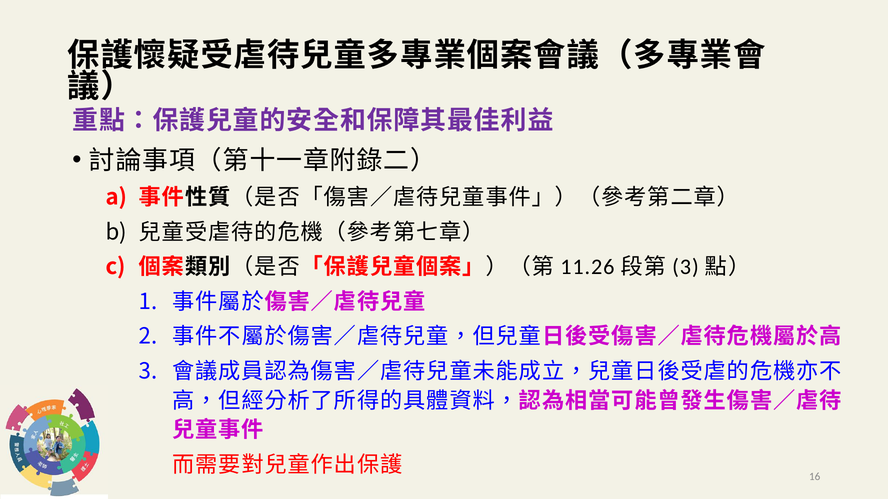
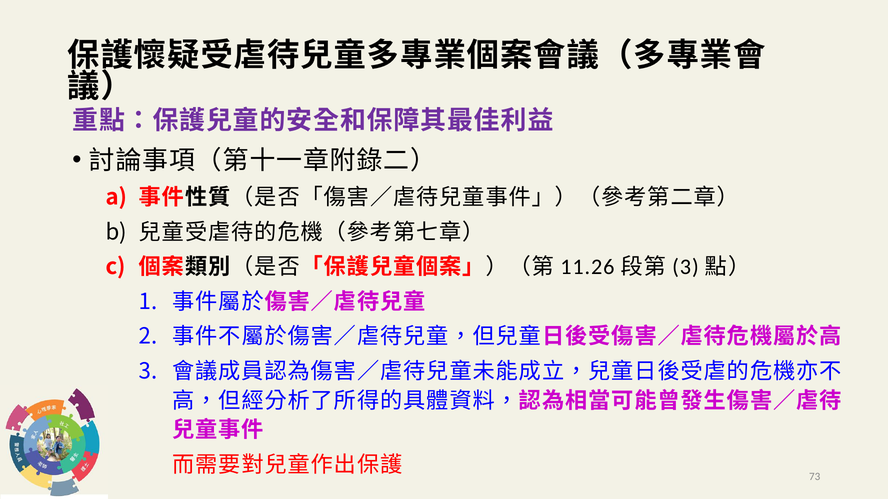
16: 16 -> 73 (815, 477)
